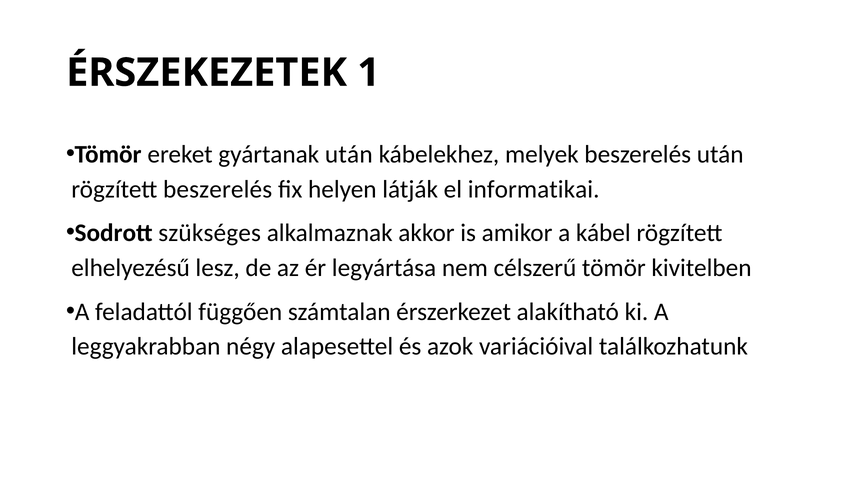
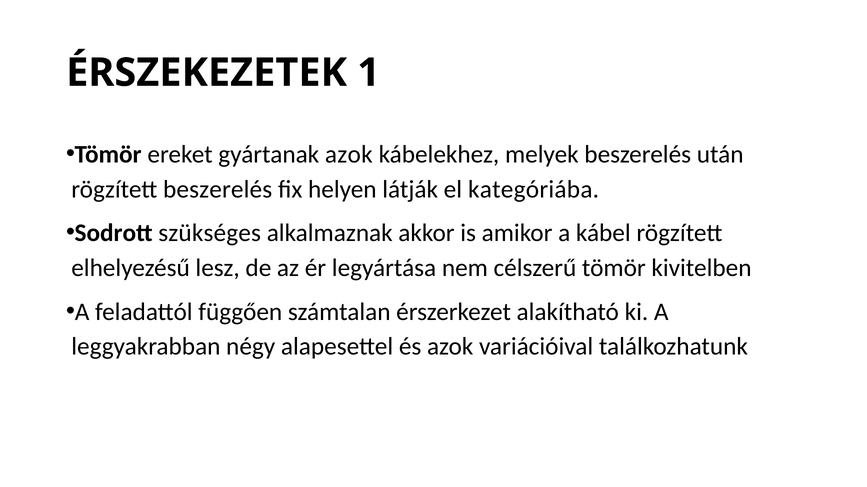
gyártanak után: után -> azok (349, 155)
informatikai: informatikai -> kategóriába (534, 189)
